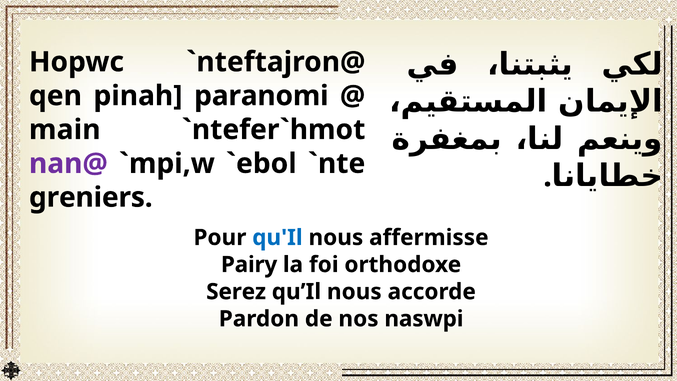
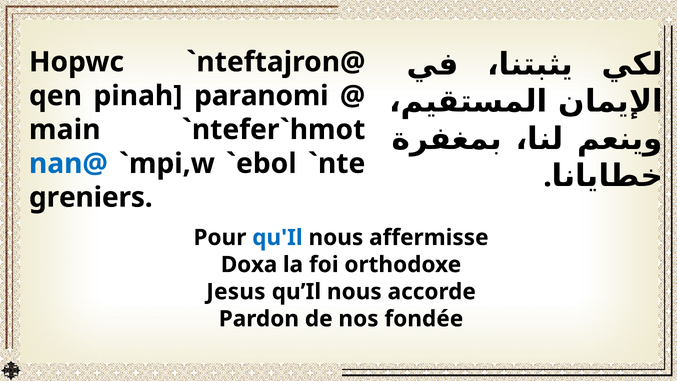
nan@ colour: purple -> blue (68, 163)
Pairy: Pairy -> Doxa (249, 265)
Serez: Serez -> Jesus (236, 292)
naswpi: naswpi -> fondée (424, 319)
